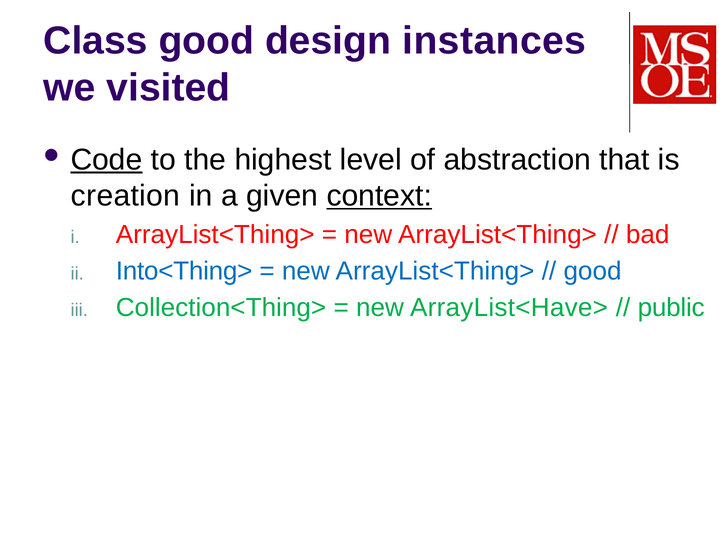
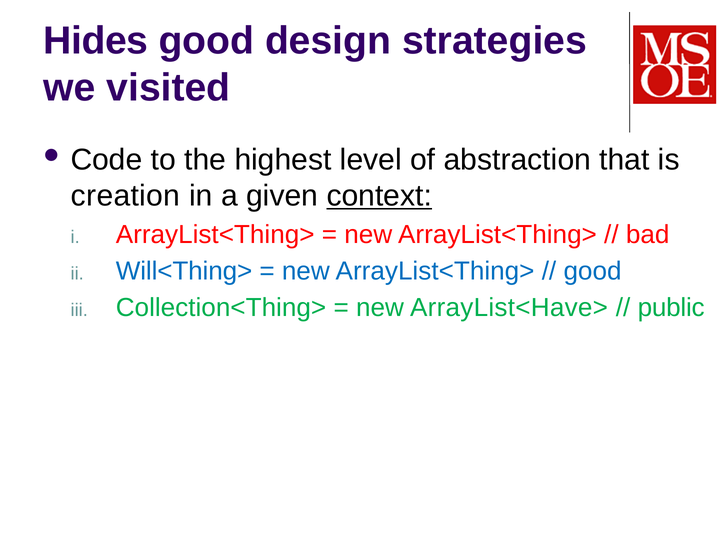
Class: Class -> Hides (96, 41)
instances: instances -> strategies (494, 41)
Code underline: present -> none (106, 160)
Into<Thing>: Into<Thing> -> Will<Thing> (184, 271)
